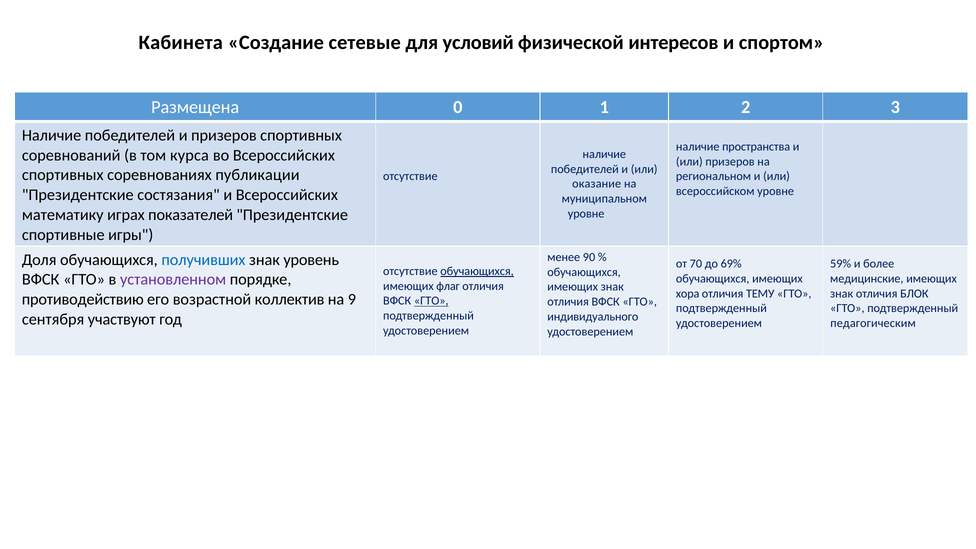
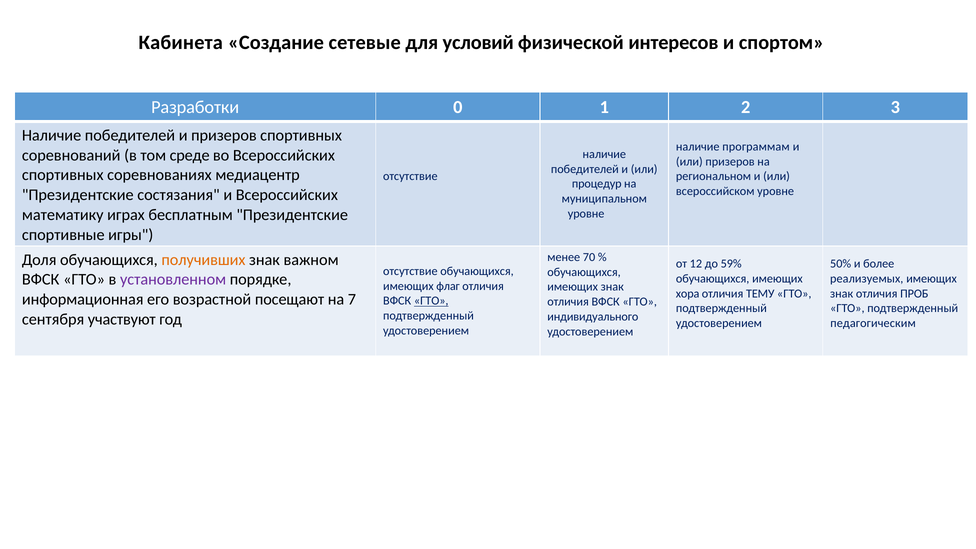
Размещена: Размещена -> Разработки (195, 107)
пространства: пространства -> программам (756, 147)
курса: курса -> среде (190, 155)
публикации: публикации -> медиацентр (258, 175)
оказание: оказание -> процедур (597, 184)
показателей: показателей -> бесплатным (191, 215)
90: 90 -> 70 (589, 257)
получивших colour: blue -> orange (203, 260)
уровень: уровень -> важном (311, 260)
70: 70 -> 12 (696, 264)
69%: 69% -> 59% (731, 264)
59%: 59% -> 50% (841, 264)
обучающихся underline: present -> none (477, 271)
медицинские: медицинские -> реализуемых (867, 279)
БЛОК: БЛОК -> ПРОБ (914, 294)
противодействию: противодействию -> информационная (83, 300)
коллектив: коллектив -> посещают (290, 300)
9: 9 -> 7 (352, 300)
